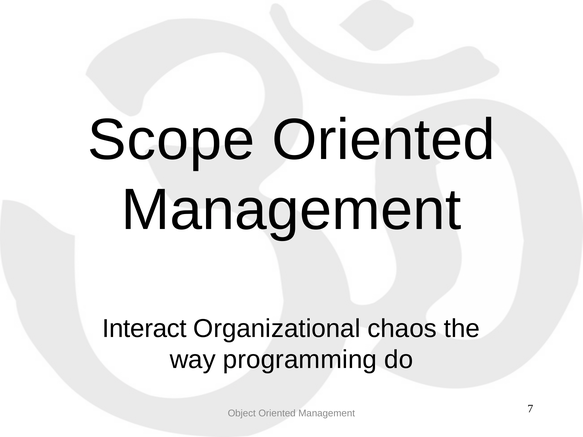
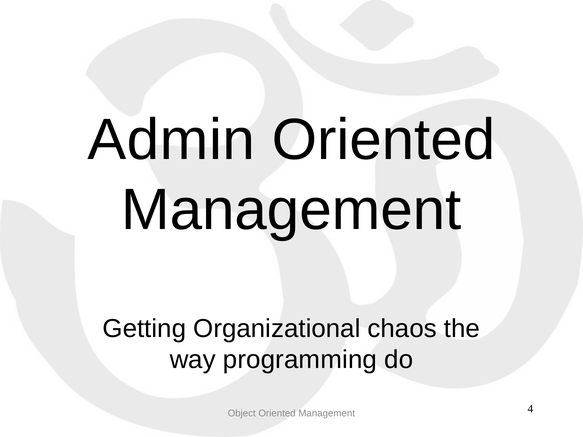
Scope: Scope -> Admin (171, 140)
Interact: Interact -> Getting (144, 329)
7: 7 -> 4 (530, 409)
